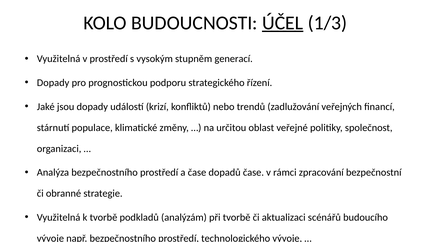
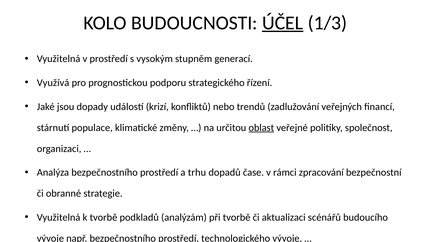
Dopady: Dopady -> Využívá (53, 83)
oblast underline: none -> present (261, 128)
a čase: čase -> trhu (197, 173)
